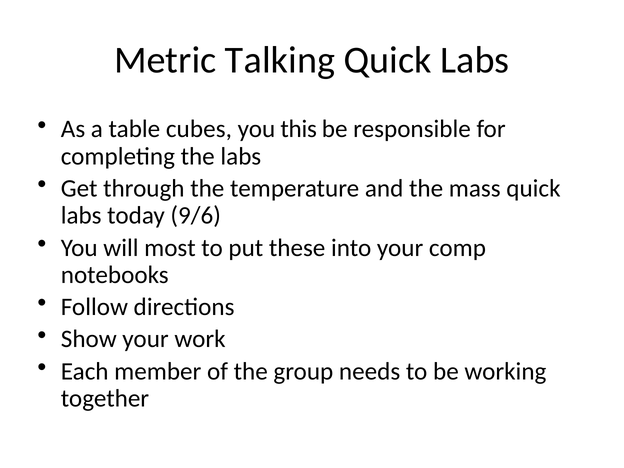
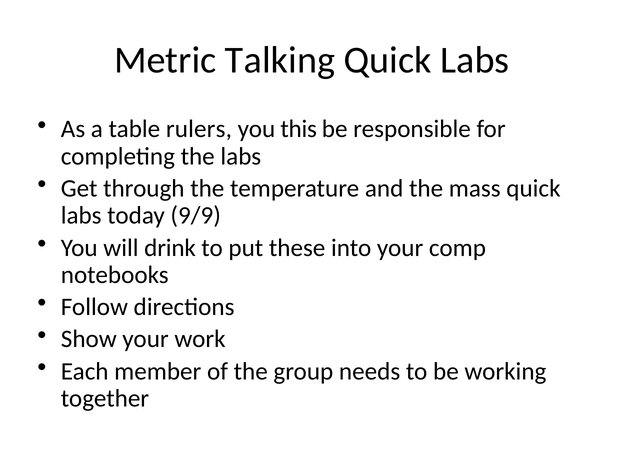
cubes: cubes -> rulers (199, 129)
9/6: 9/6 -> 9/9 (196, 216)
most: most -> drink (170, 248)
